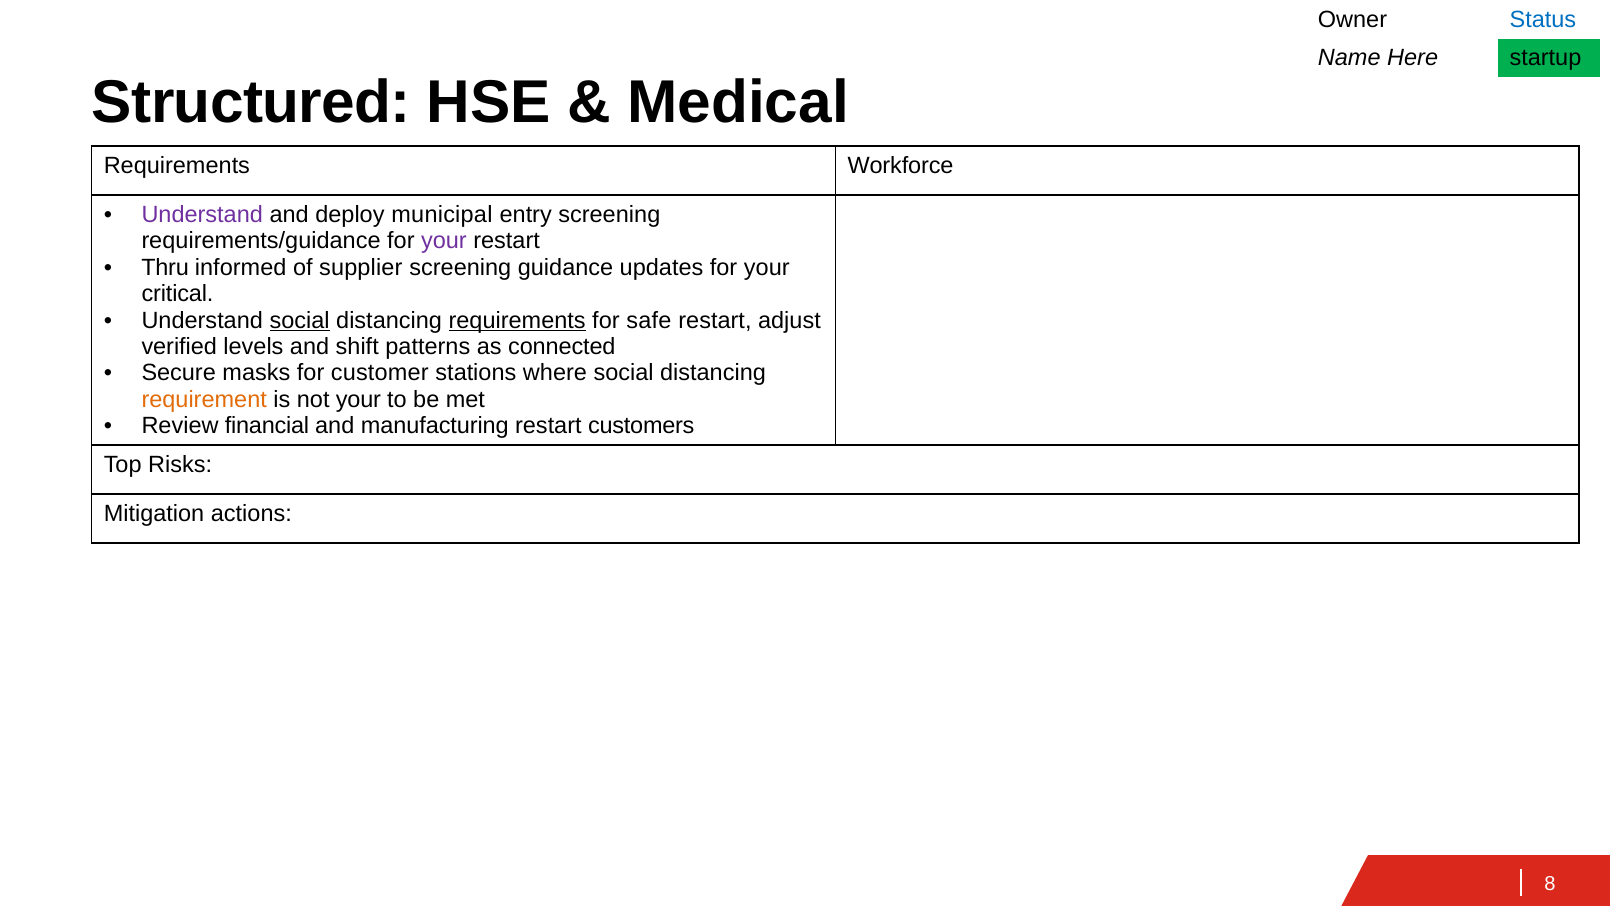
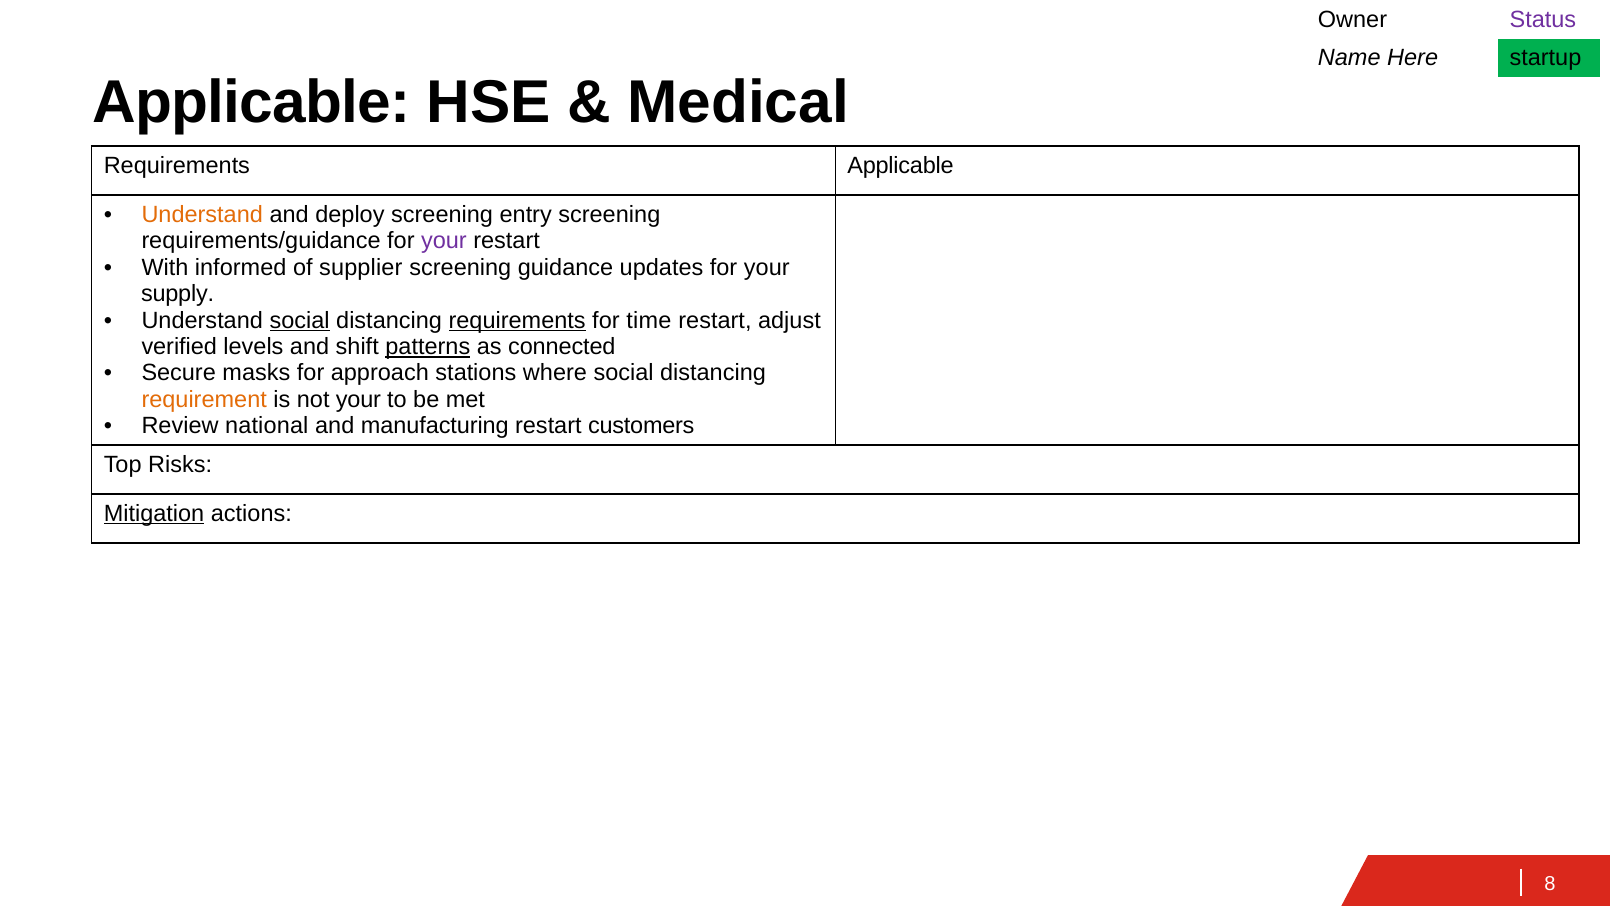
Status colour: blue -> purple (1543, 20)
Structured: Structured -> Applicable (252, 103)
Requirements Workforce: Workforce -> Applicable (901, 166)
Understand colour: purple -> orange (202, 215)
deploy municipal: municipal -> screening (442, 215)
Thru: Thru -> With (165, 268)
critical: critical -> supply (178, 294)
safe: safe -> time (649, 320)
patterns underline: none -> present (428, 347)
customer: customer -> approach (380, 373)
financial: financial -> national (267, 426)
Mitigation underline: none -> present (154, 513)
